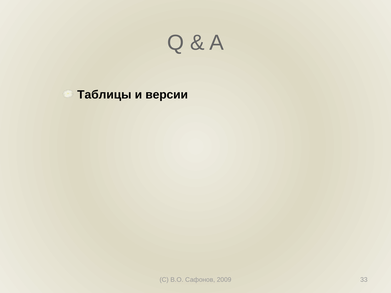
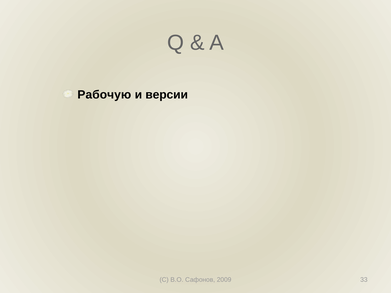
Таблицы: Таблицы -> Рабочую (104, 95)
